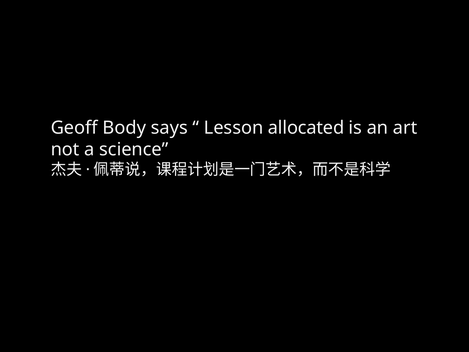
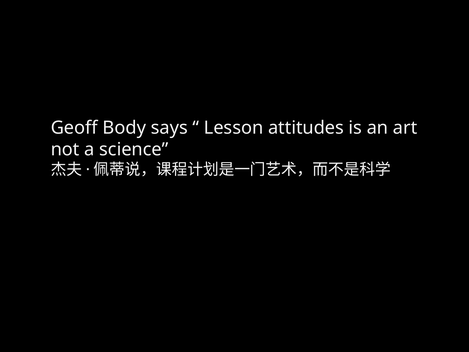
allocated: allocated -> attitudes (306, 128)
